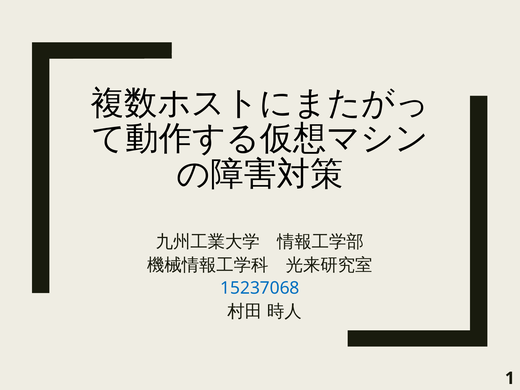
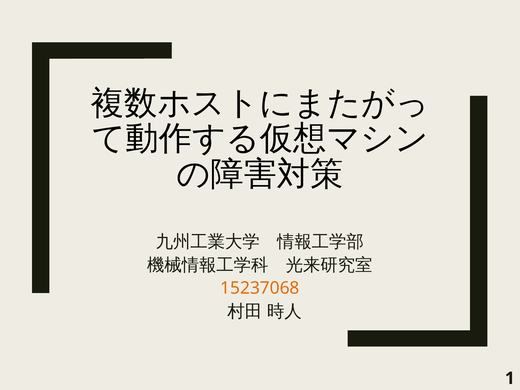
15237068 colour: blue -> orange (260, 288)
